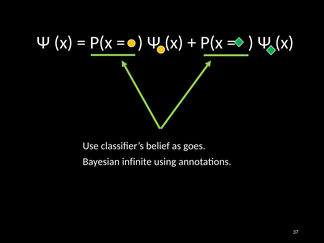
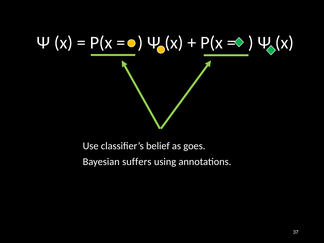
infinite: infinite -> suffers (137, 162)
